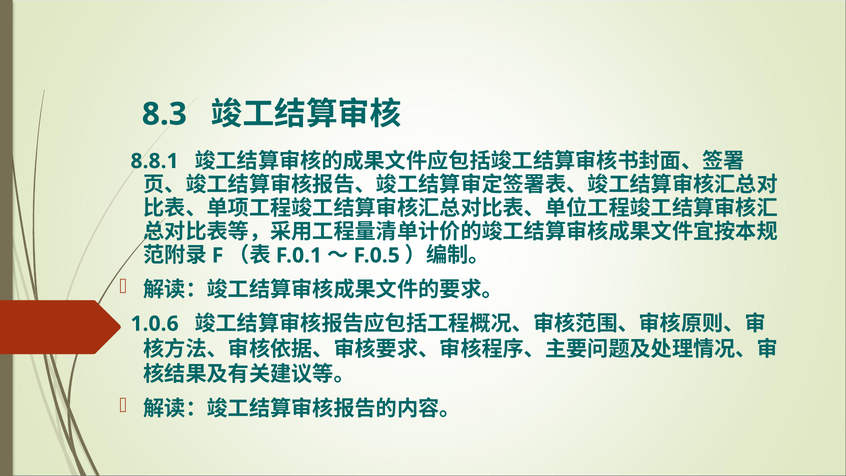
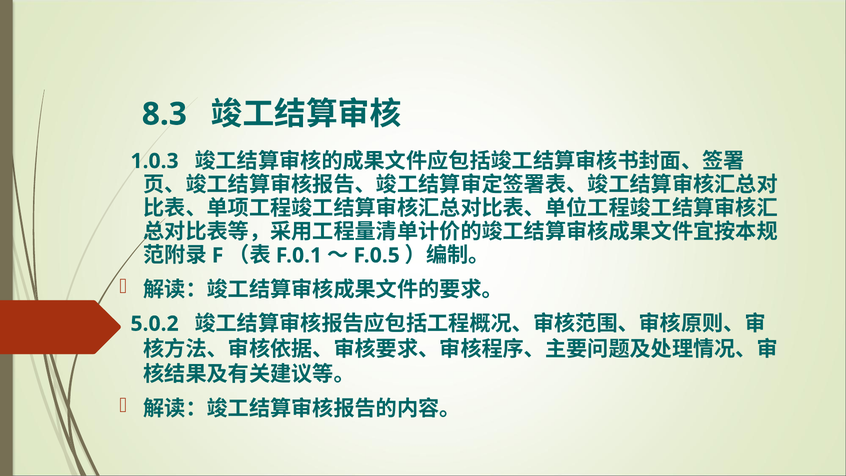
8.8.1: 8.8.1 -> 1.0.3 (155, 161)
1.0.6: 1.0.6 -> 5.0.2 (155, 324)
